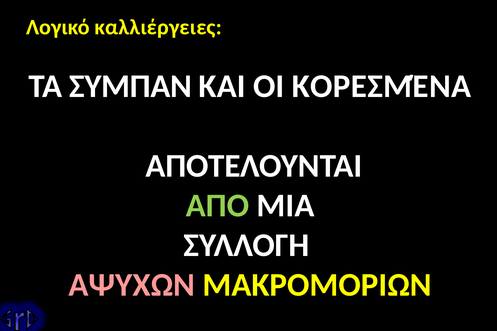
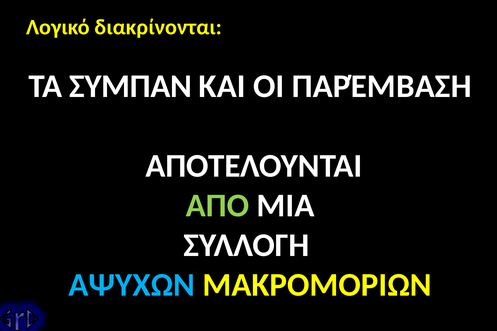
καλλιέργειες: καλλιέργειες -> διακρίνονται (158, 27)
ΚΟΡΕΣΜΈΝΑ: ΚΟΡΕΣΜΈΝΑ -> ΠΑΡΈΜΒΑΣΗ (382, 86)
ΑΨΥΧΩΝ colour: pink -> light blue (132, 285)
